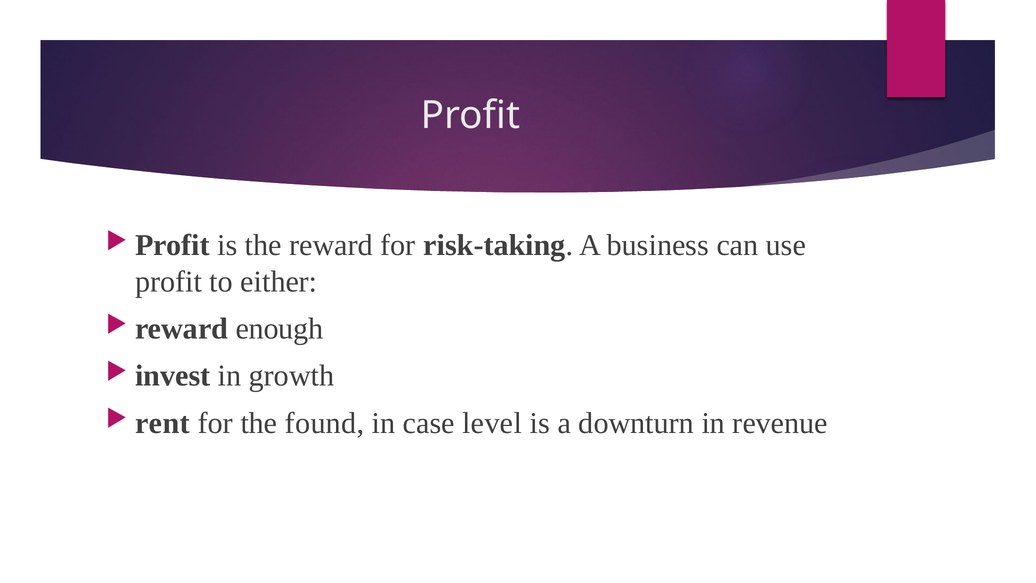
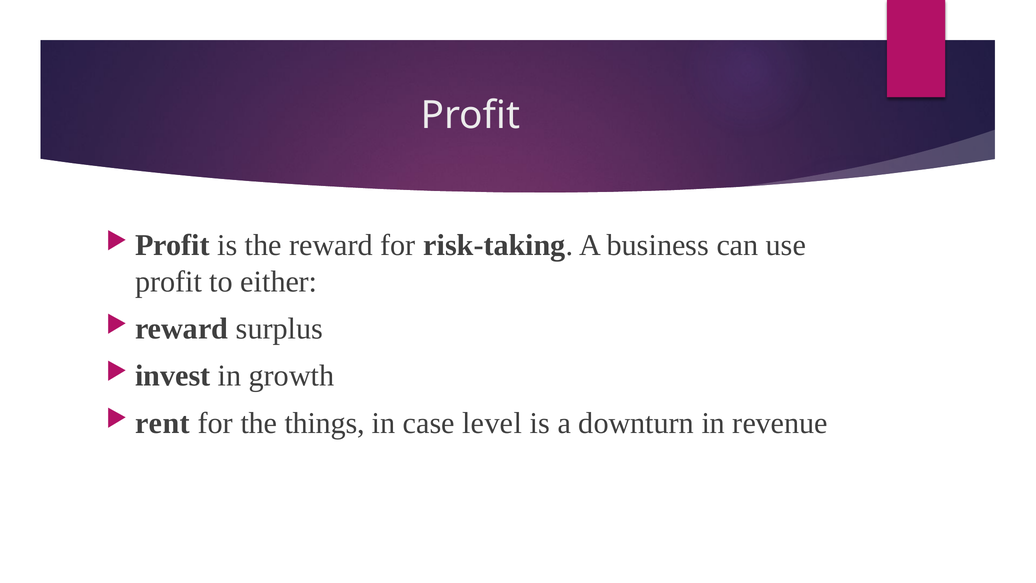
enough: enough -> surplus (279, 329)
found: found -> things (325, 423)
